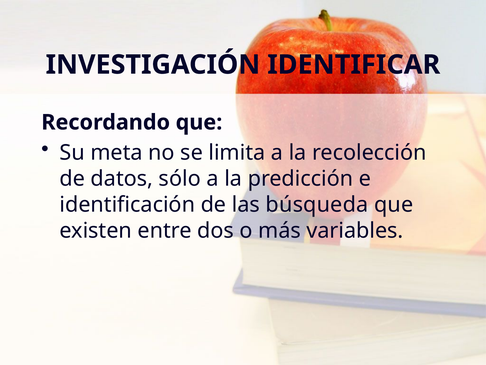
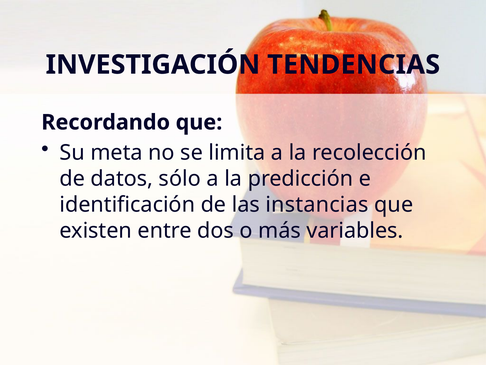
IDENTIFICAR: IDENTIFICAR -> TENDENCIAS (354, 65)
búsqueda: búsqueda -> instancias (317, 204)
